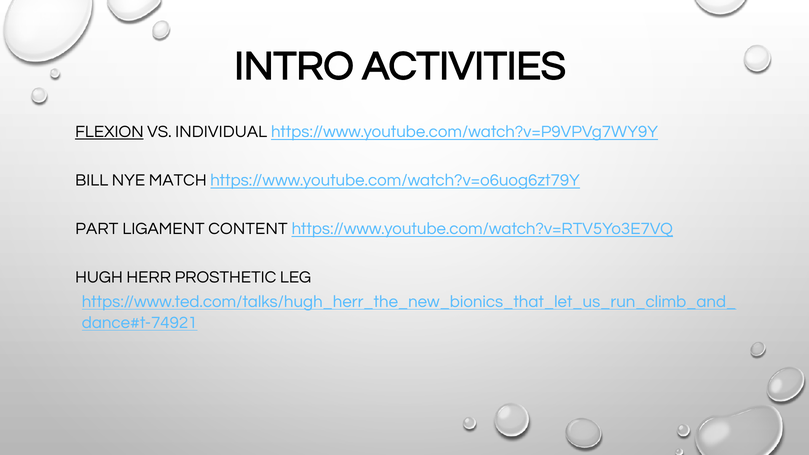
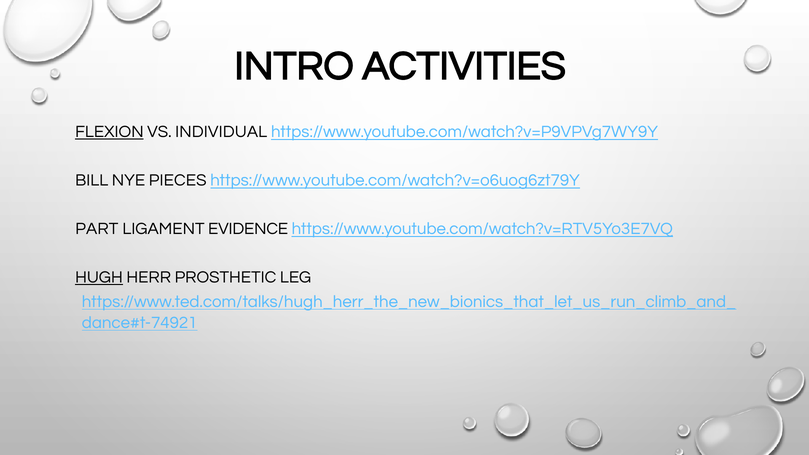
MATCH: MATCH -> PIECES (178, 180)
CONTENT: CONTENT -> EVIDENCE (248, 229)
HUGH underline: none -> present (99, 277)
